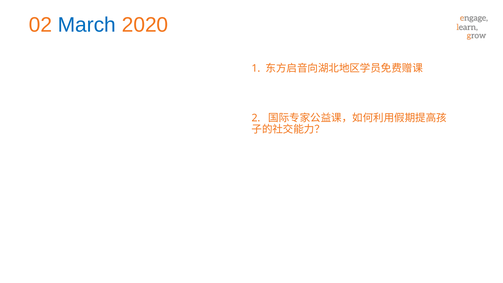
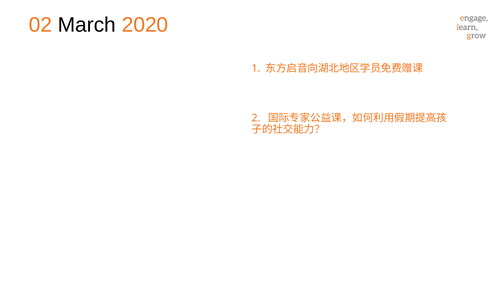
March colour: blue -> black (87, 25)
